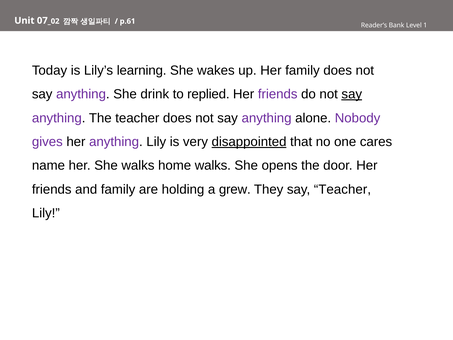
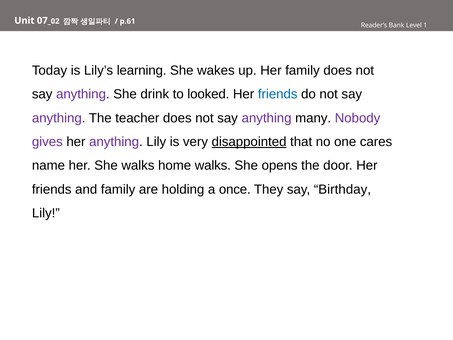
replied: replied -> looked (208, 94)
friends colour: purple -> blue (278, 94)
say underline: present -> none (352, 94)
alone: alone -> many (313, 118)
grew: grew -> once (235, 189)
say Teacher: Teacher -> Birthday (342, 189)
